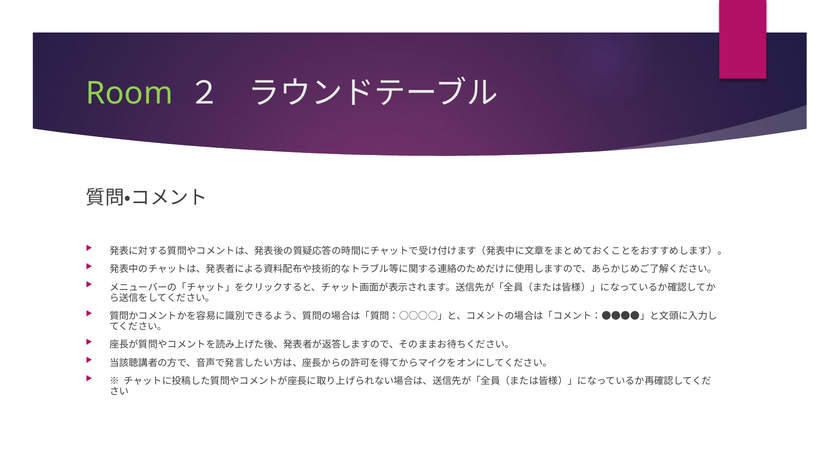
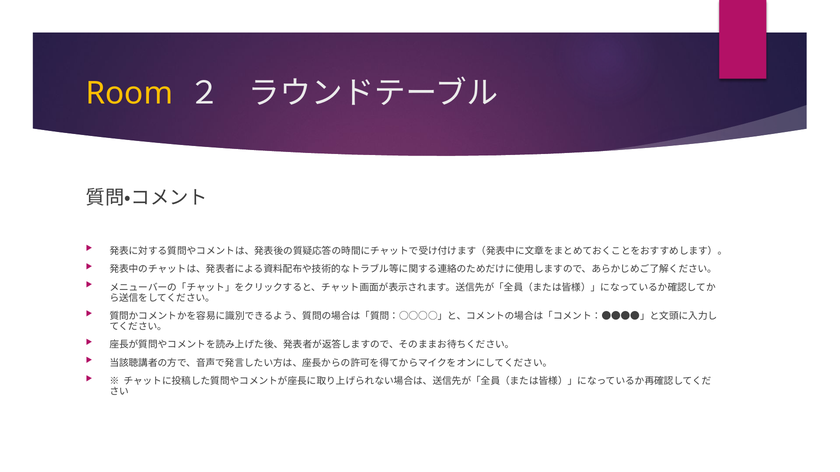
Room colour: light green -> yellow (129, 94)
